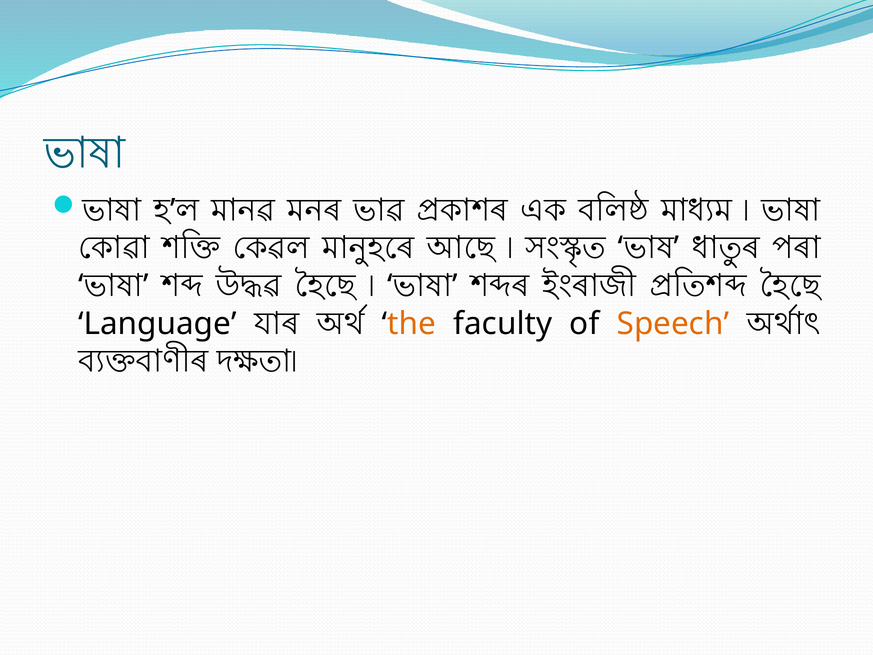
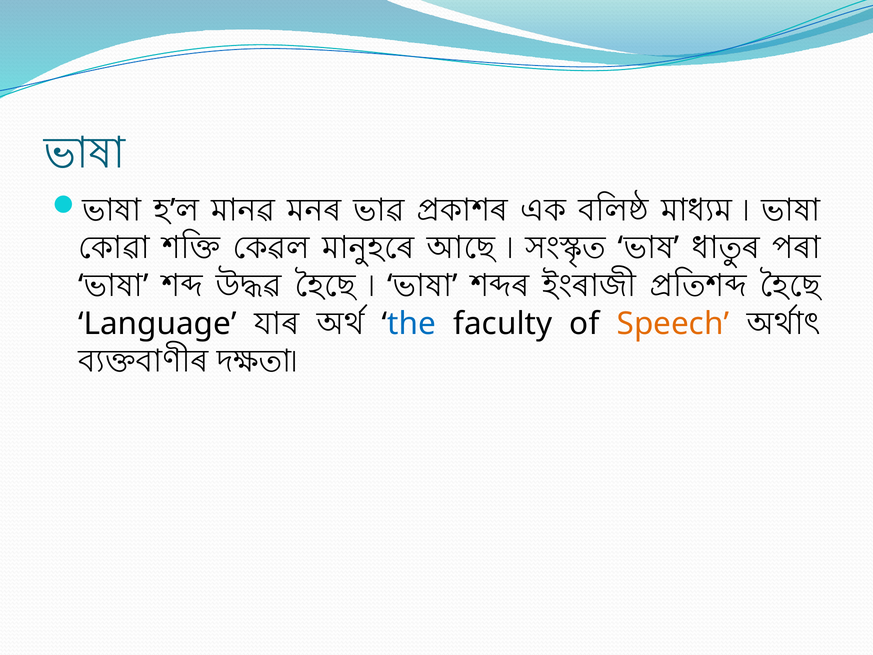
the colour: orange -> blue (412, 324)
